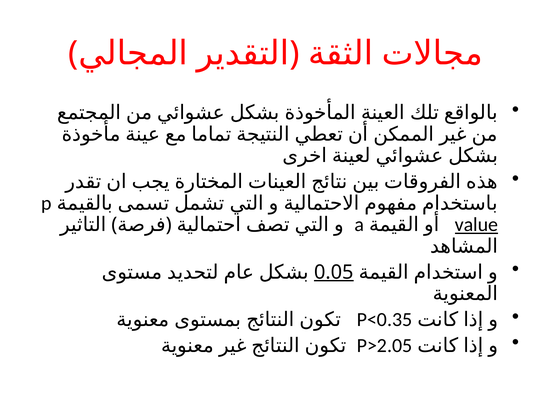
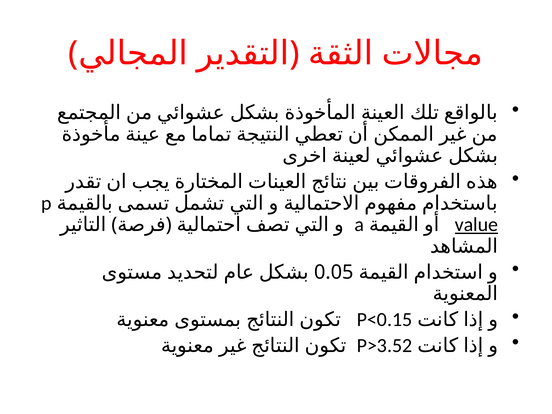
0.05 underline: present -> none (334, 272)
P˂0.35: P˂0.35 -> P˂0.15 (384, 320)
P˃2.05: P˃2.05 -> P˃3.52 (384, 346)
